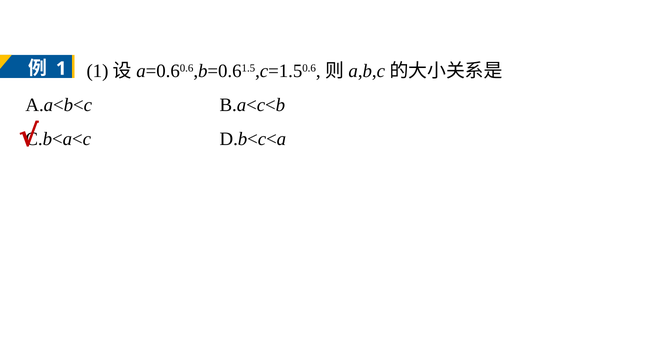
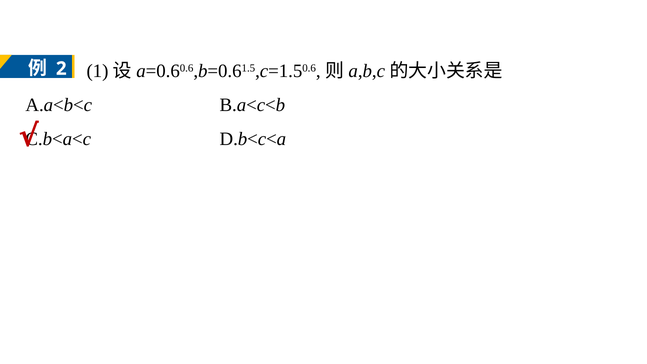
1: 1 -> 2 (61, 69)
